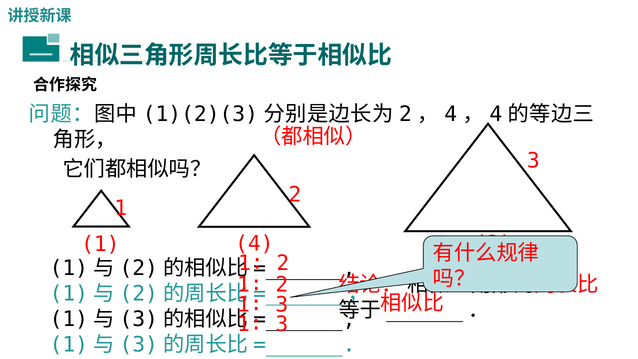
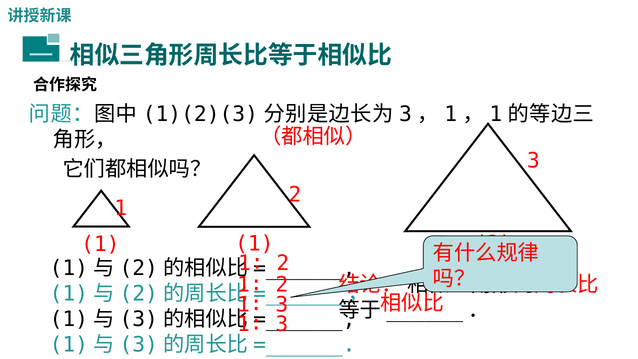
2: 2 -> 3 (406, 114)
4: 4 -> 1 (451, 114)
4: 4 -> 1 (496, 114)
1 4: 4 -> 1 (254, 244)
